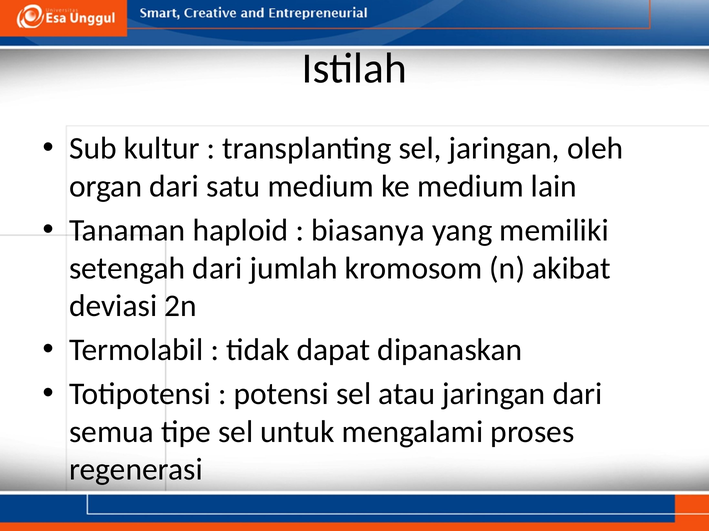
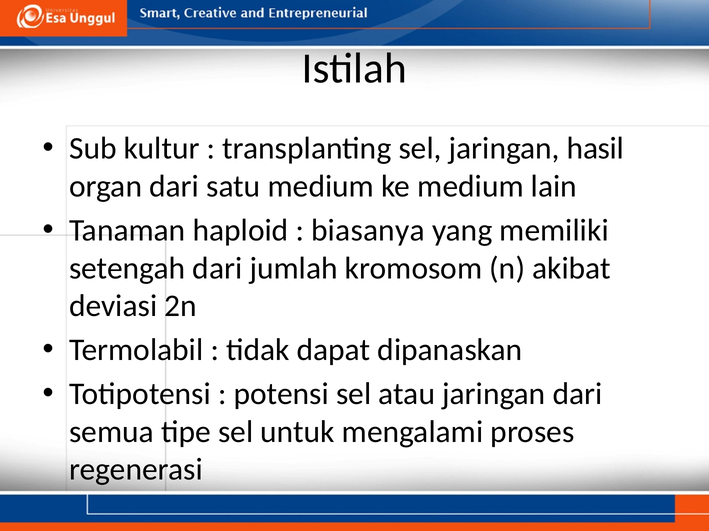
oleh: oleh -> hasil (595, 149)
